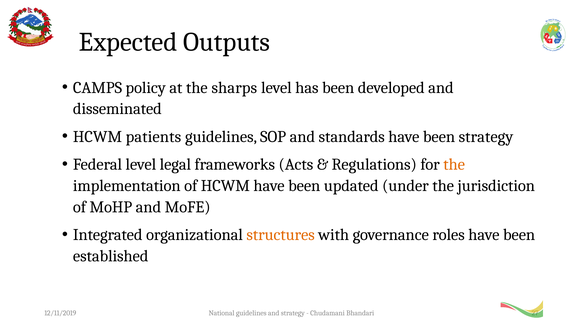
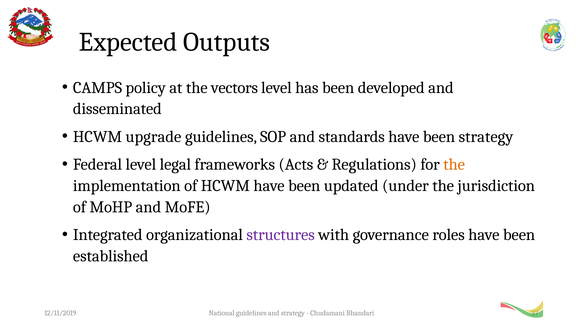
sharps: sharps -> vectors (234, 88)
patients: patients -> upgrade (153, 137)
structures colour: orange -> purple (281, 235)
